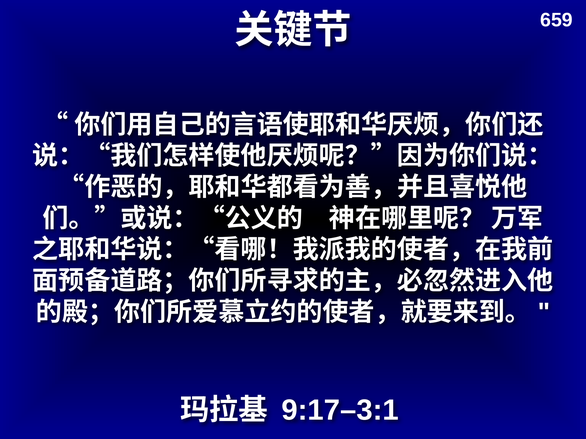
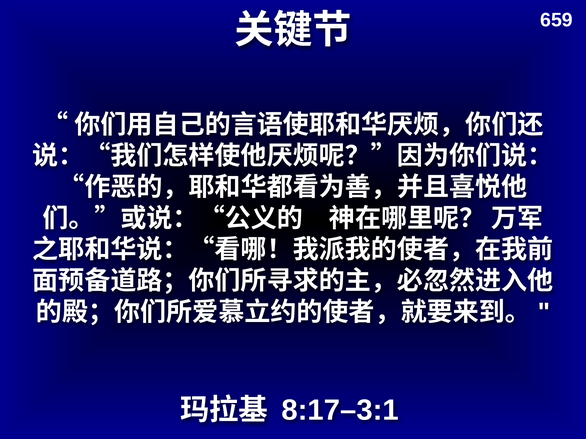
9:17–3:1: 9:17–3:1 -> 8:17–3:1 (340, 411)
